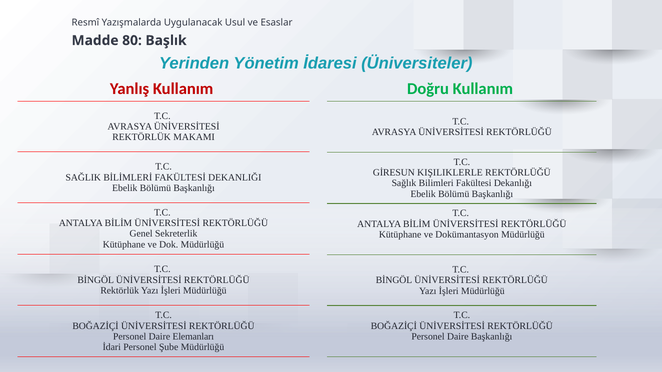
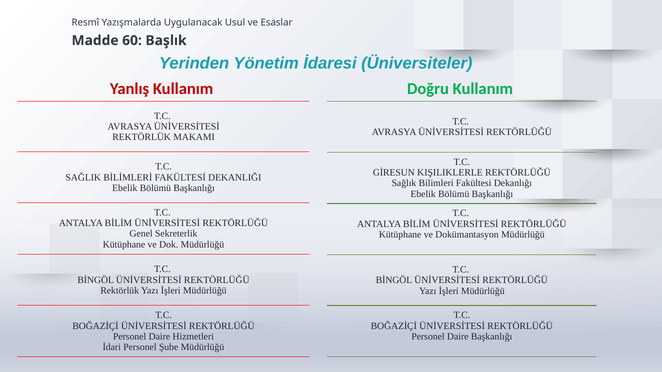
80: 80 -> 60 (132, 41)
Elemanları: Elemanları -> Hizmetleri (193, 337)
